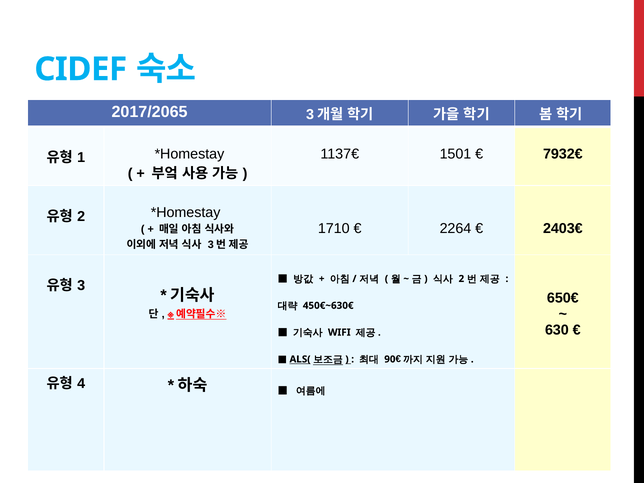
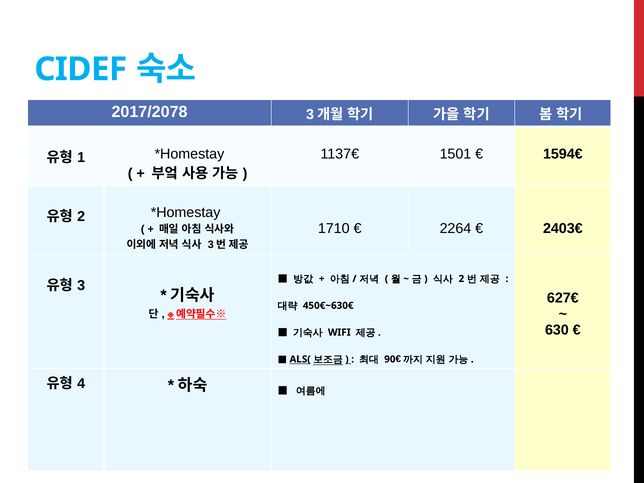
2017/2065: 2017/2065 -> 2017/2078 (150, 112)
7932€: 7932€ -> 1594€ (563, 154)
650€: 650€ -> 627€ (563, 298)
